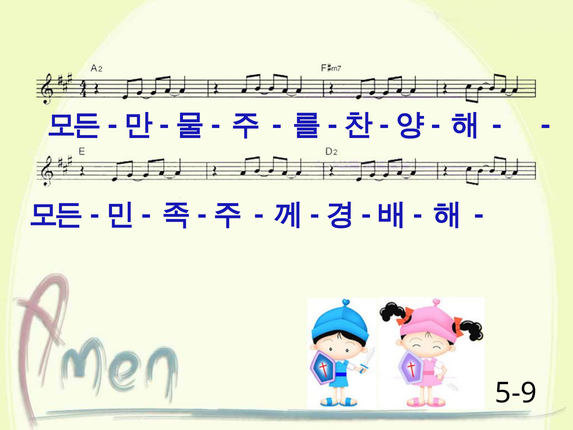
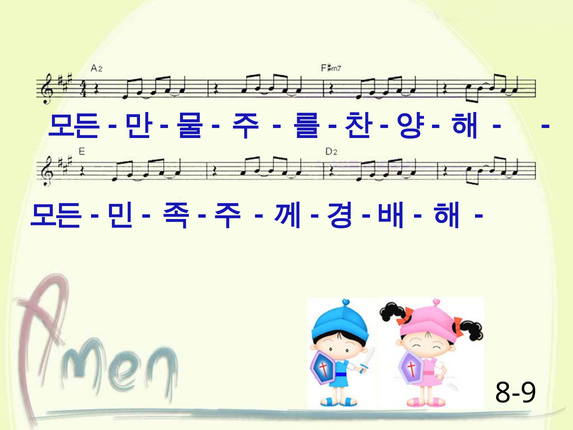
5-9: 5-9 -> 8-9 (516, 393)
